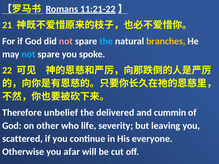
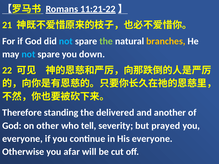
not colour: pink -> light blue (66, 41)
the colour: light blue -> light green (106, 41)
spoke: spoke -> down (92, 54)
unbelief: unbelief -> standing (61, 113)
cummin: cummin -> another (170, 113)
life: life -> tell (89, 126)
leaving: leaving -> prayed (166, 126)
scattered: scattered -> everyone (22, 139)
